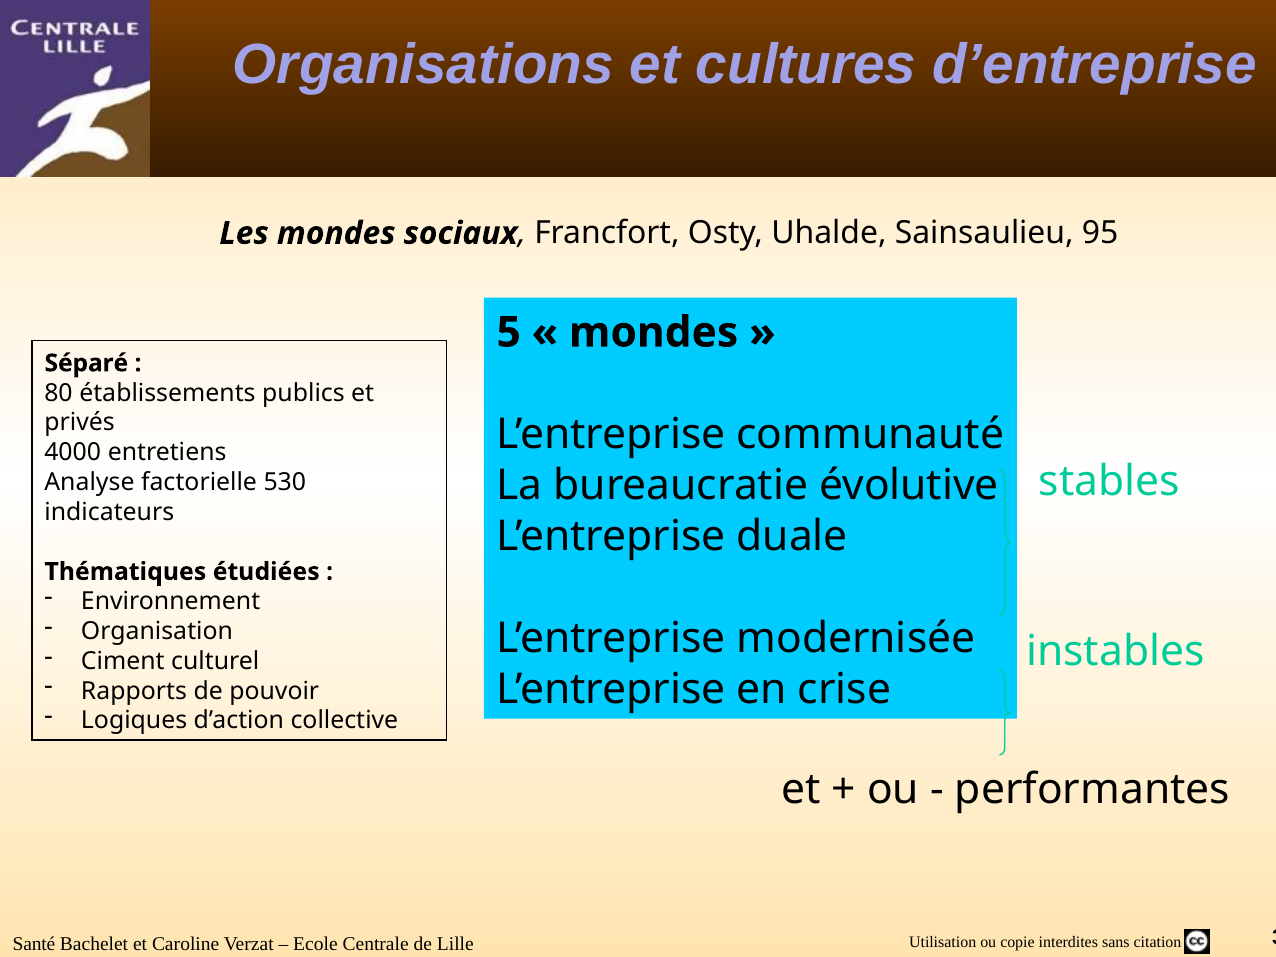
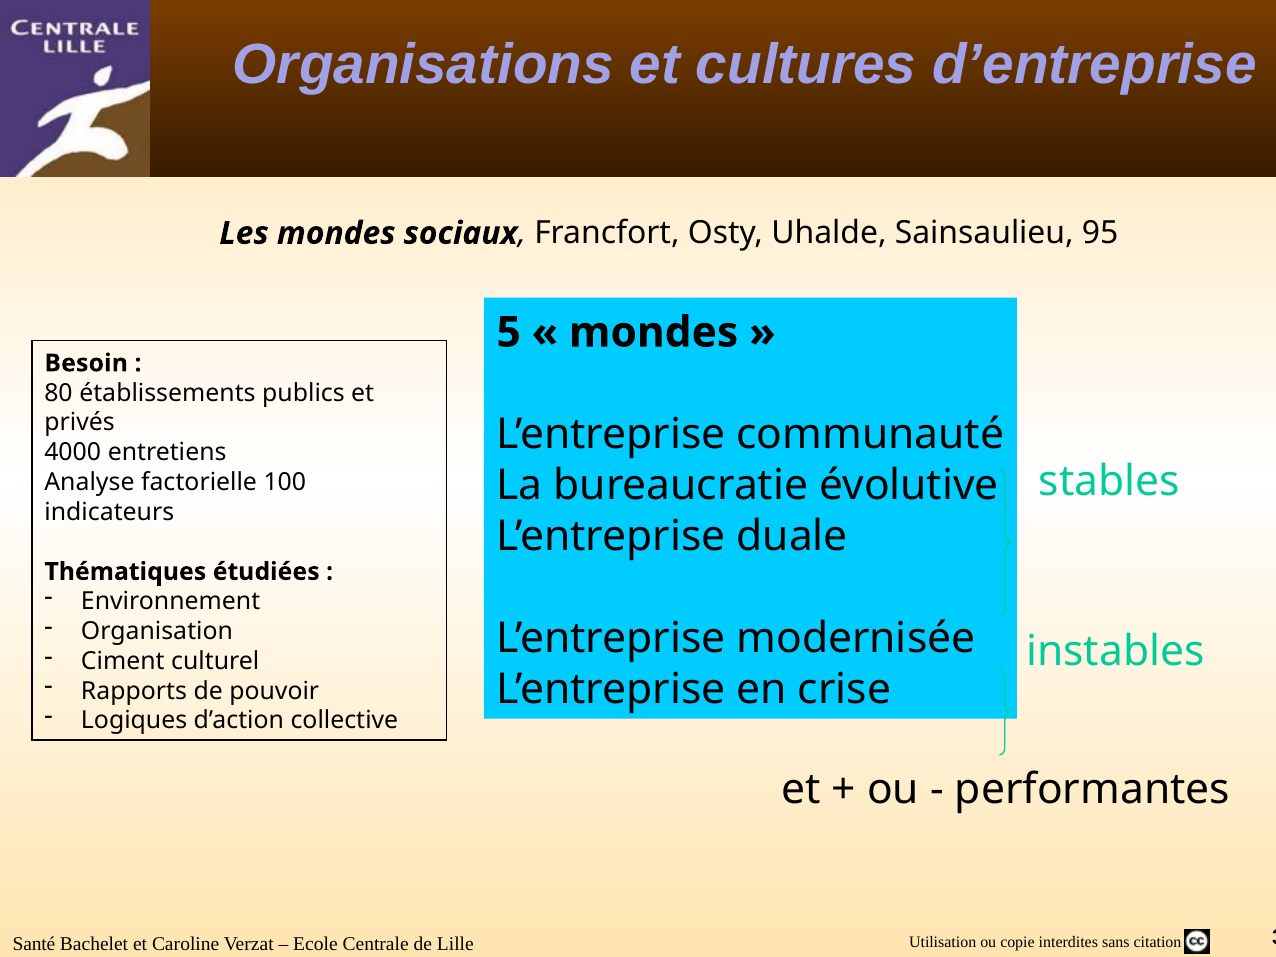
Séparé: Séparé -> Besoin (86, 363)
530: 530 -> 100 (285, 482)
